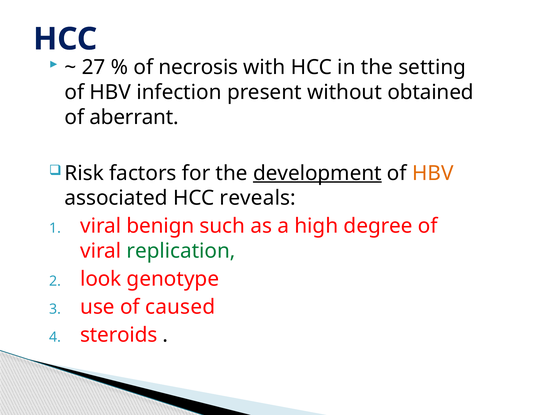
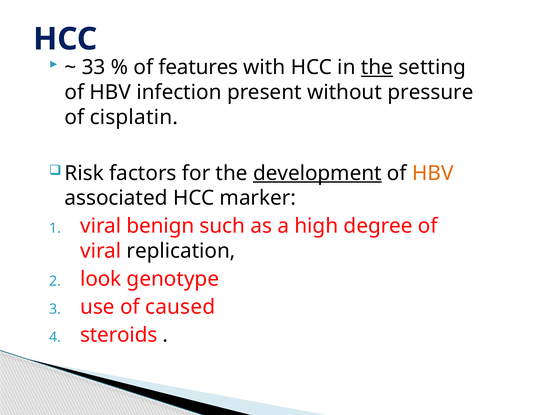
27: 27 -> 33 (94, 67)
necrosis: necrosis -> features (198, 67)
the underline: none -> present (377, 67)
obtained: obtained -> pressure (430, 92)
aberrant: aberrant -> cisplatin (134, 117)
reveals: reveals -> marker (258, 198)
replication colour: green -> black (181, 251)
